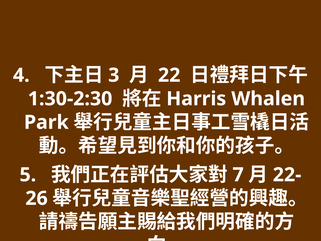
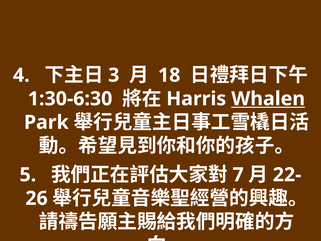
22: 22 -> 18 (169, 75)
1:30-2:30: 1:30-2:30 -> 1:30-6:30 (70, 99)
Whalen underline: none -> present (268, 99)
